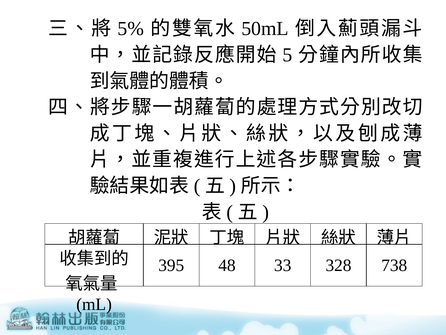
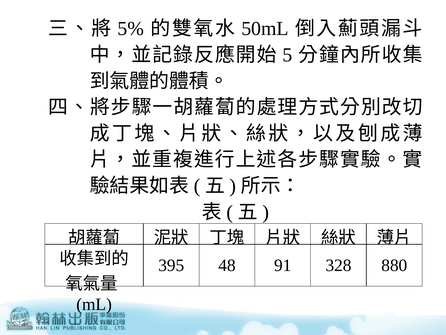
33: 33 -> 91 (283, 265)
738: 738 -> 880 (394, 265)
